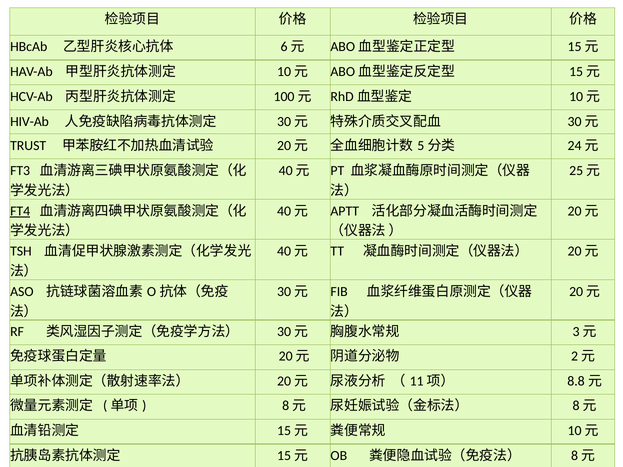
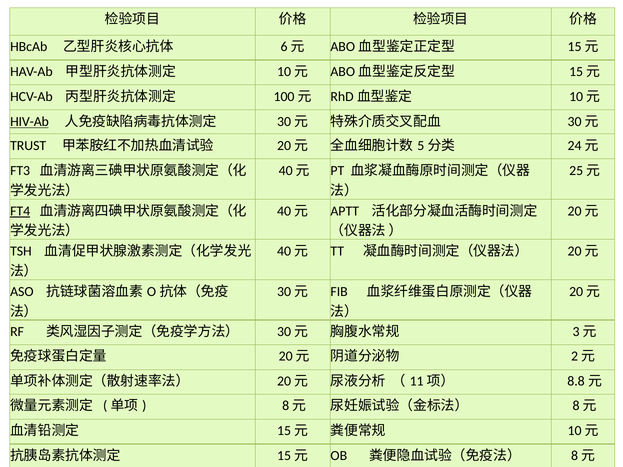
HIV-Ab underline: none -> present (30, 122)
